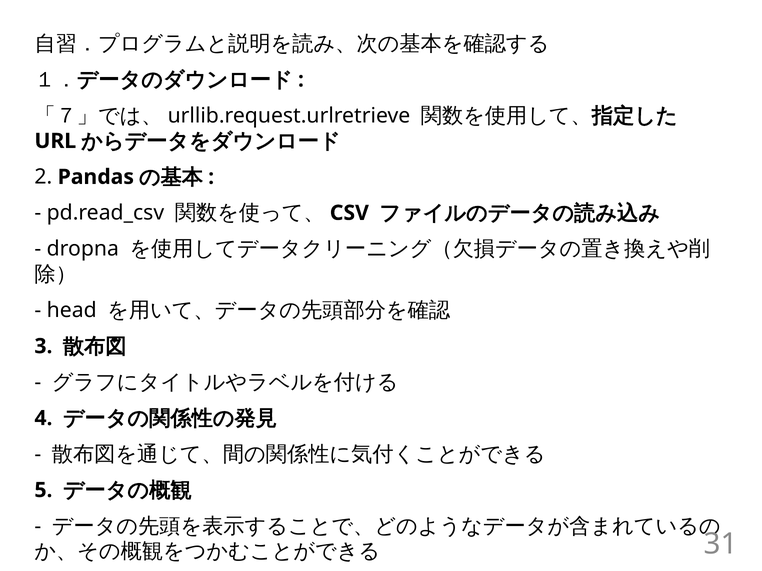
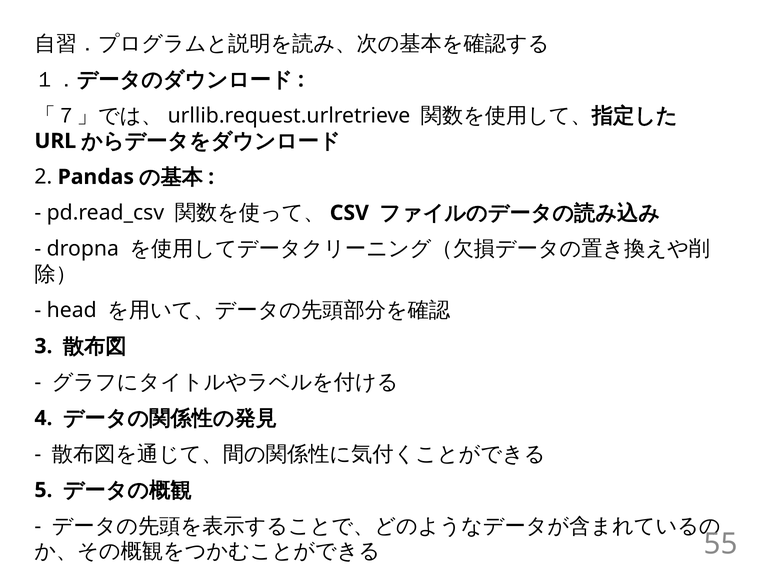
31: 31 -> 55 (721, 545)
